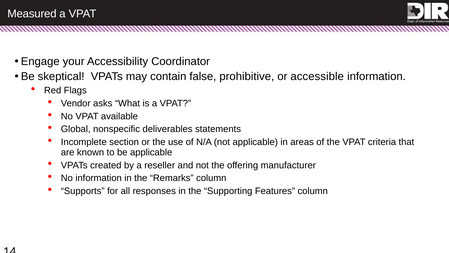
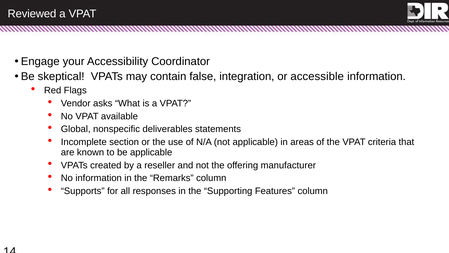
Measured: Measured -> Reviewed (32, 14)
prohibitive: prohibitive -> integration (247, 76)
